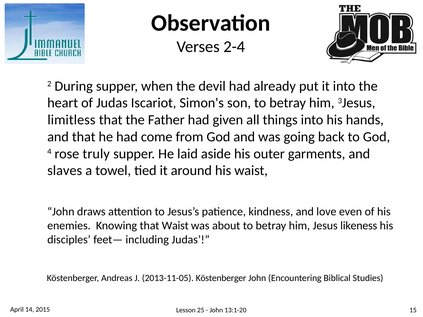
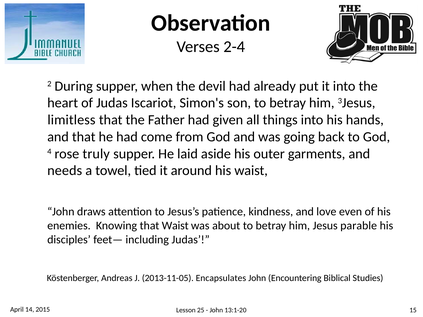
slaves: slaves -> needs (65, 171)
likeness: likeness -> parable (359, 226)
2013-11-05 Köstenberger: Köstenberger -> Encapsulates (221, 278)
